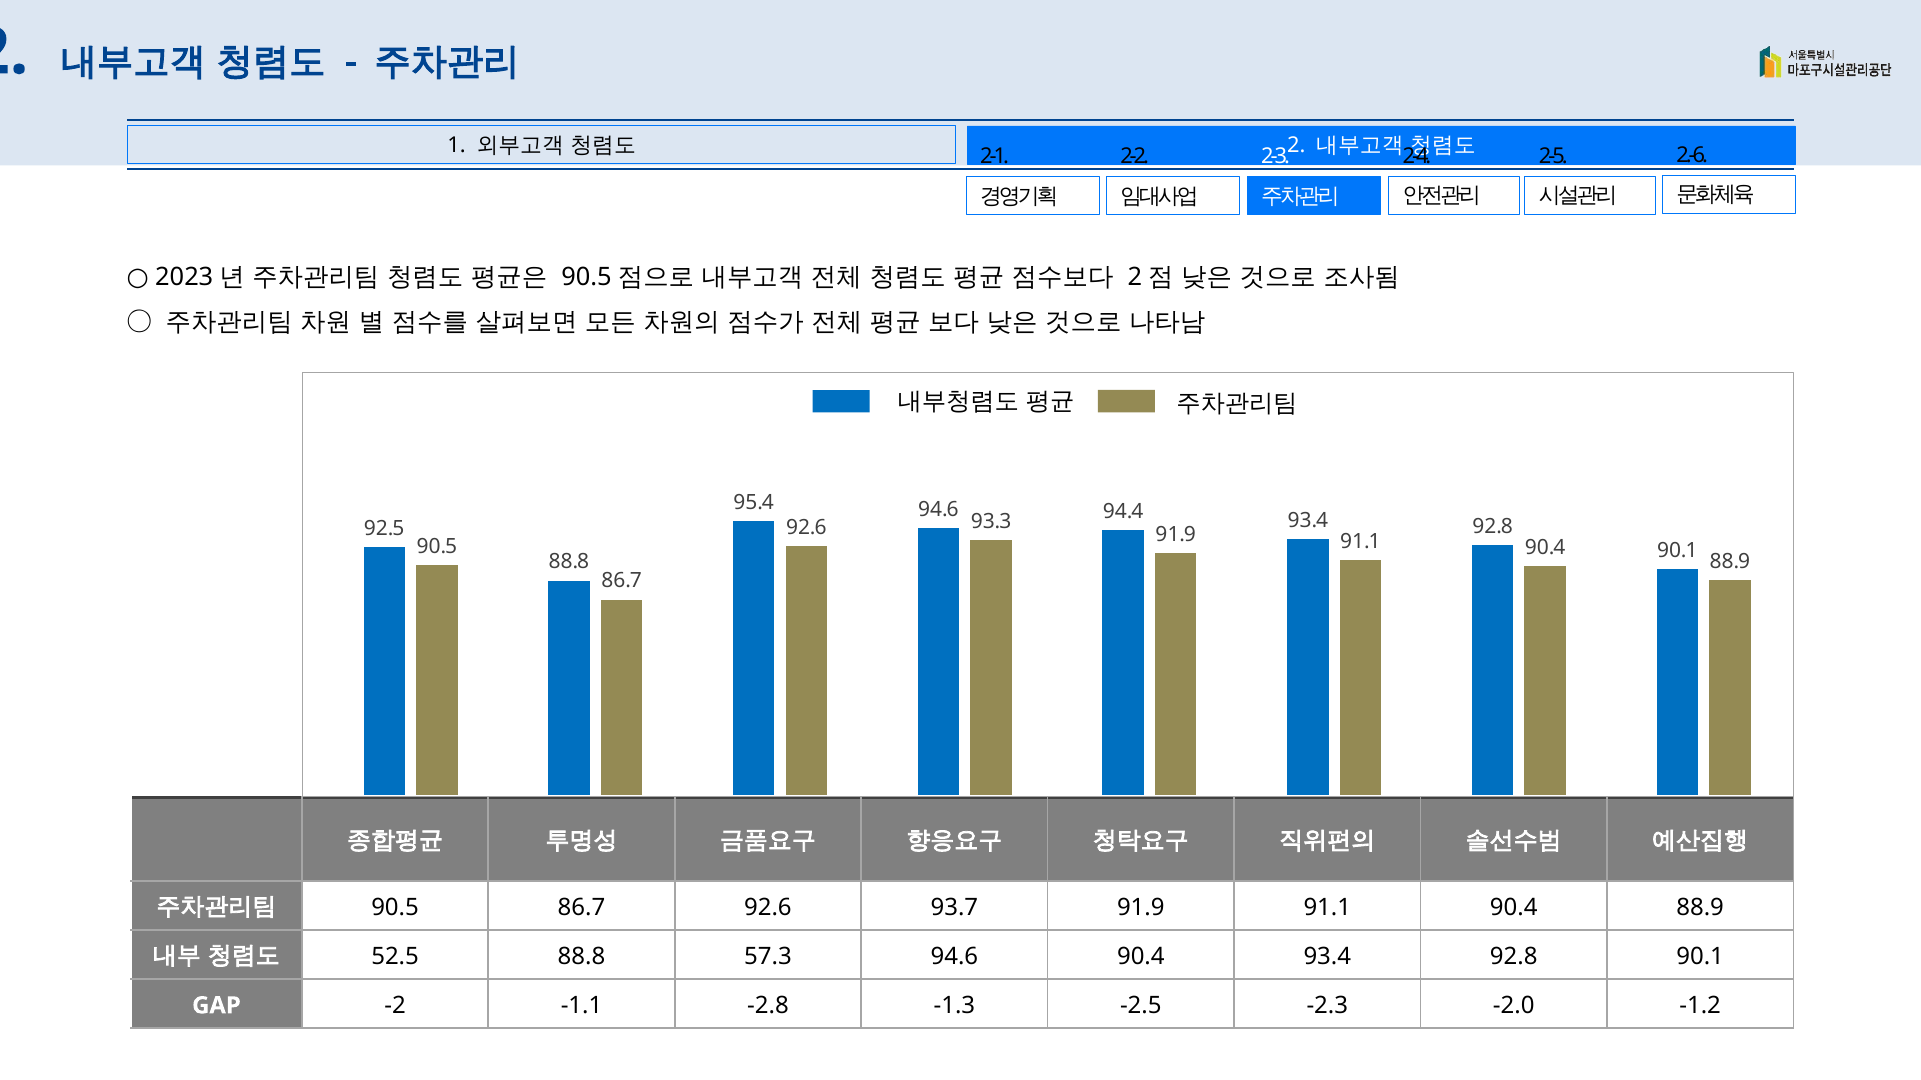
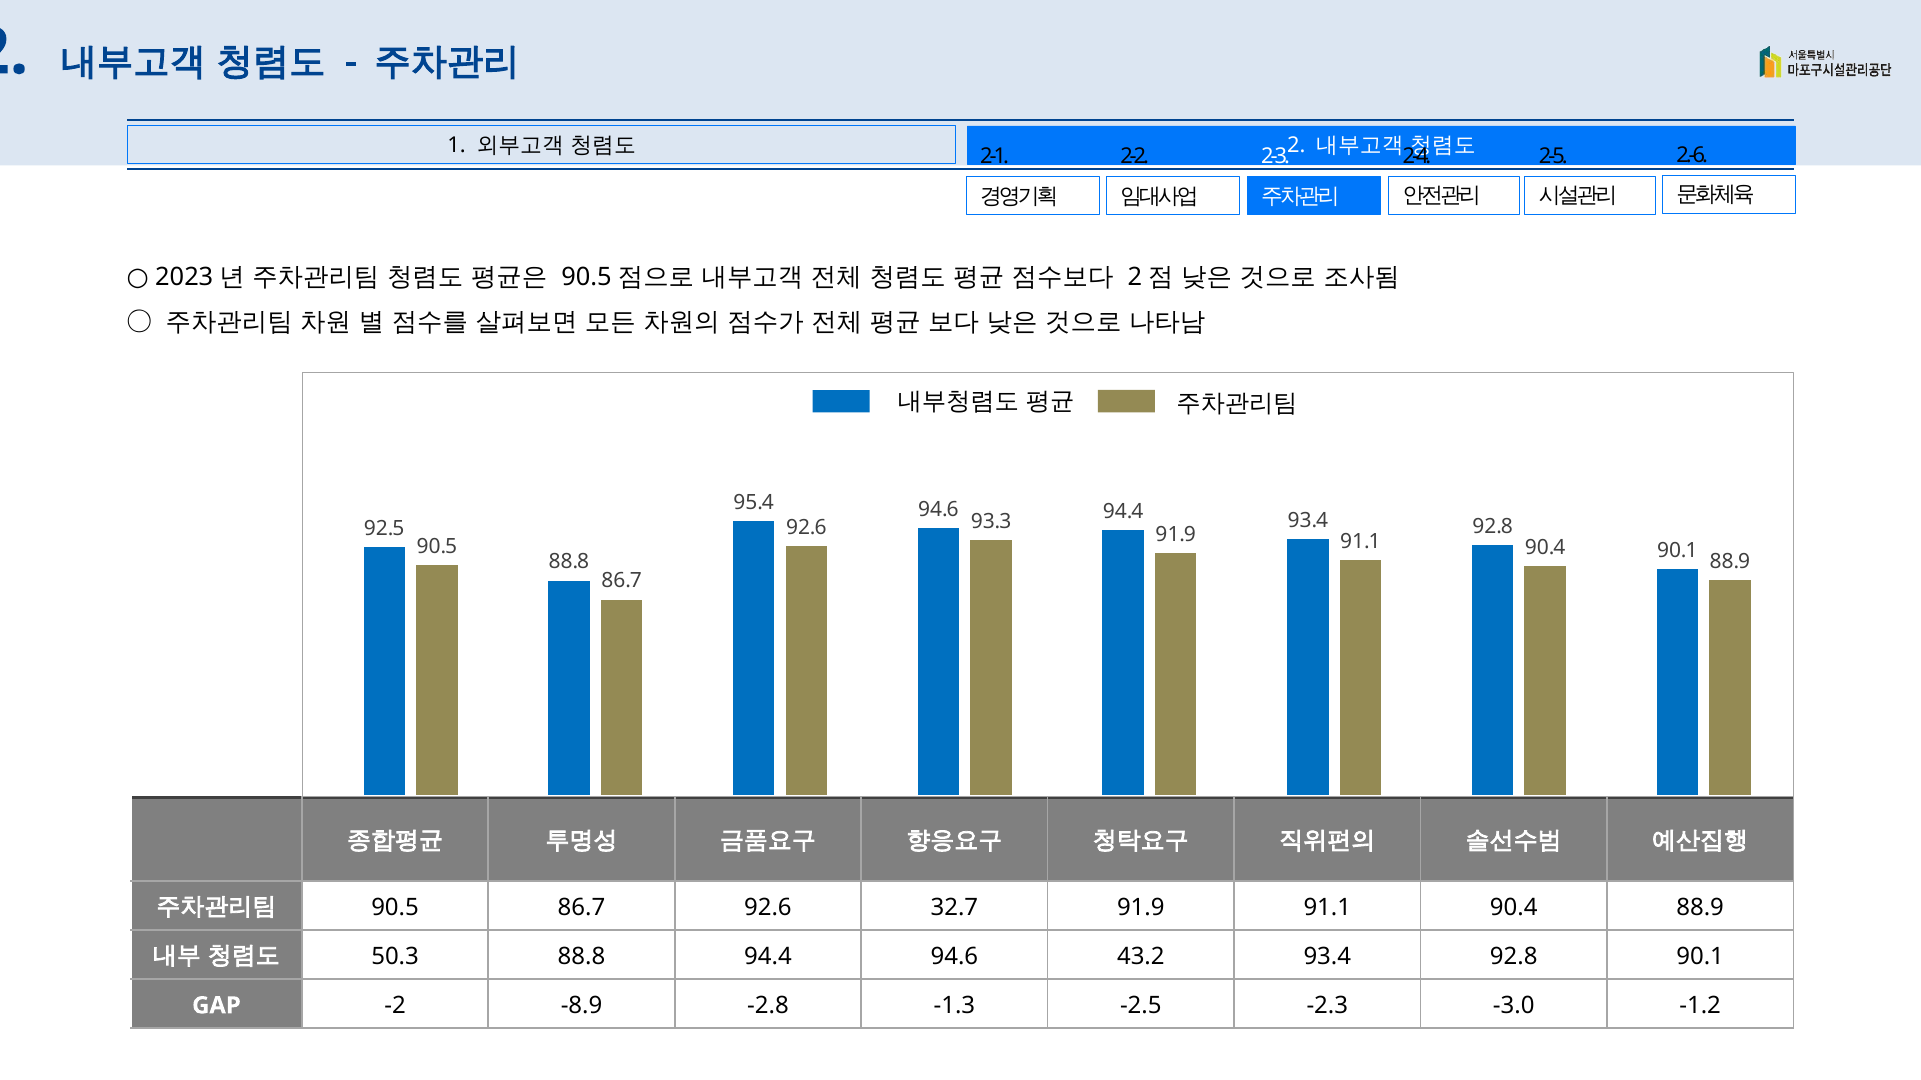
93.7: 93.7 -> 32.7 (954, 908)
52.5: 52.5 -> 50.3 (395, 957)
88.8 57.3: 57.3 -> 94.4 (768, 957)
94.6 90.4: 90.4 -> 43.2 (1141, 957)
-1.1: -1.1 -> -8.9 (582, 1006)
-2.0: -2.0 -> -3.0 (1514, 1006)
